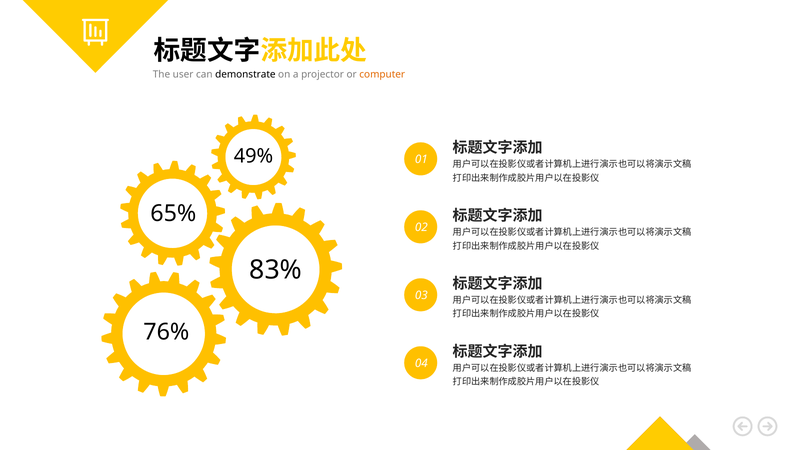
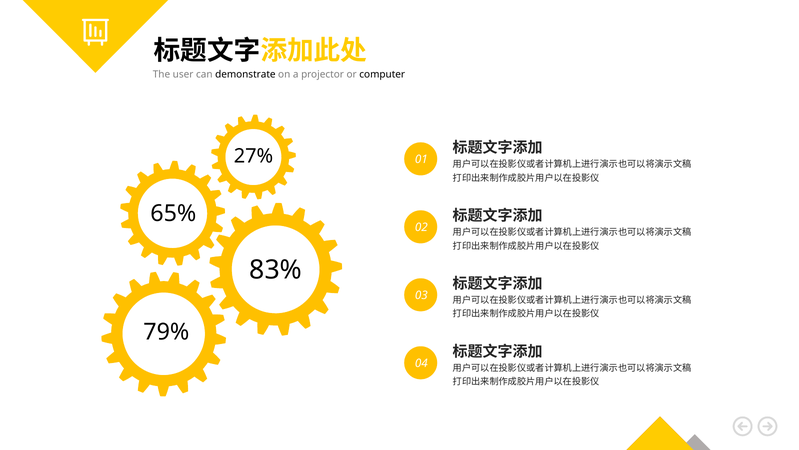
computer colour: orange -> black (382, 75)
49%: 49% -> 27% (253, 156)
76%: 76% -> 79% (166, 332)
